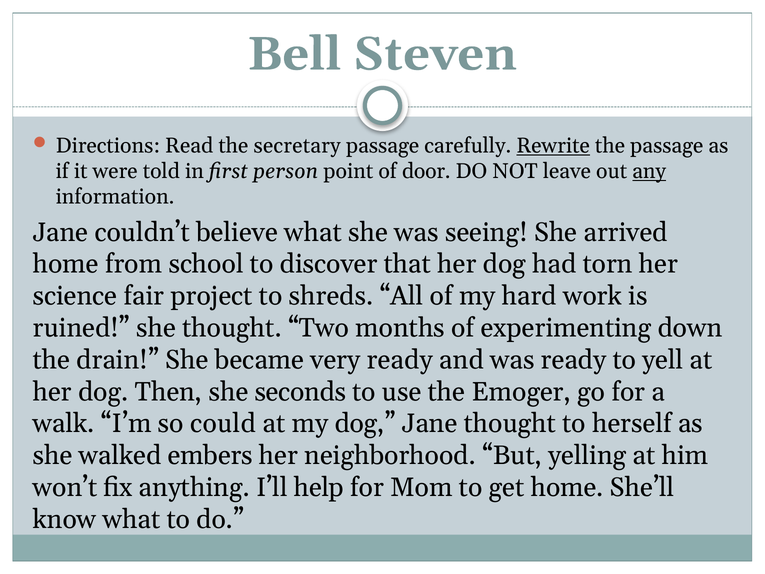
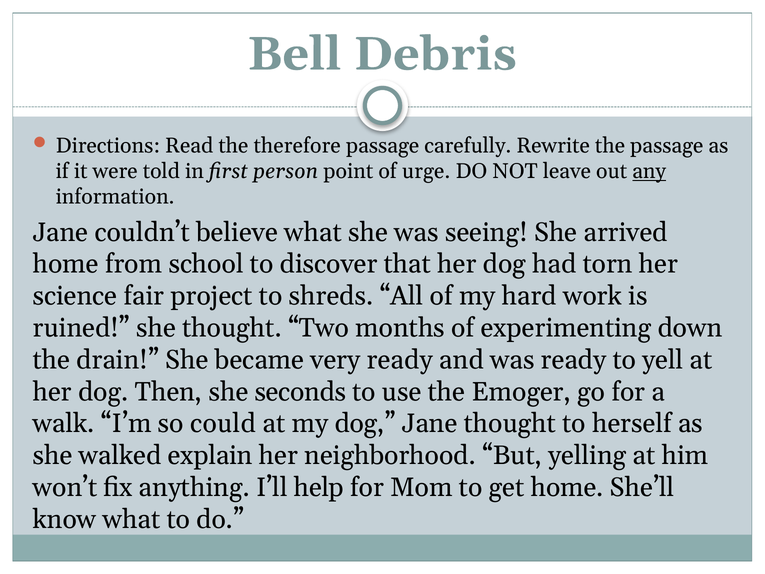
Steven: Steven -> Debris (435, 54)
secretary: secretary -> therefore (297, 146)
Rewrite underline: present -> none (553, 146)
door: door -> urge (426, 171)
embers: embers -> explain (210, 455)
